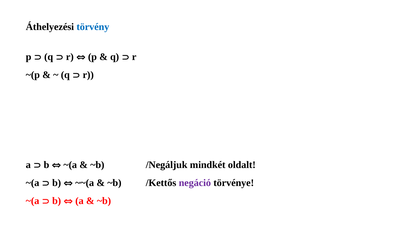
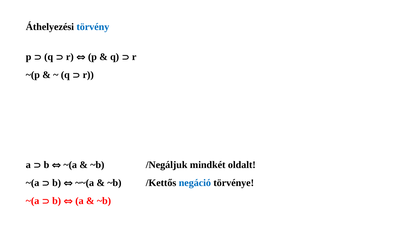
negáció colour: purple -> blue (195, 183)
